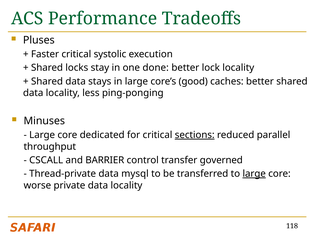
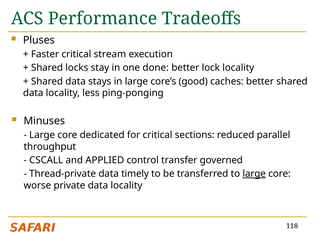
systolic: systolic -> stream (110, 54)
sections underline: present -> none (195, 135)
BARRIER: BARRIER -> APPLIED (105, 160)
mysql: mysql -> timely (135, 174)
